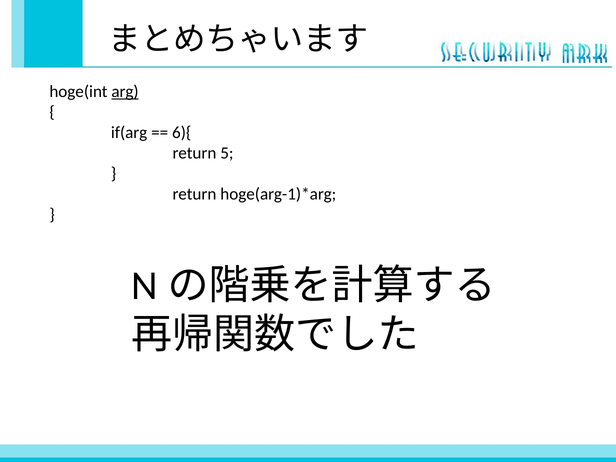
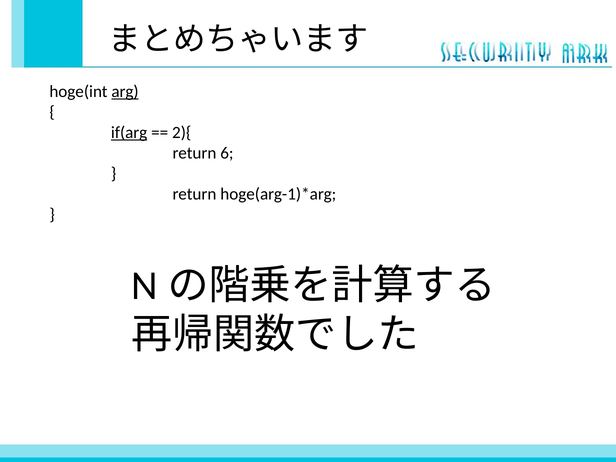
if(arg underline: none -> present (129, 133)
6){: 6){ -> 2){ (182, 133)
5: 5 -> 6 (227, 153)
